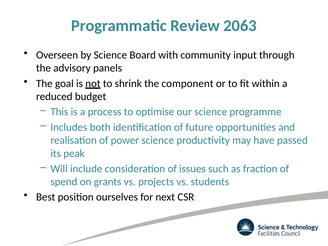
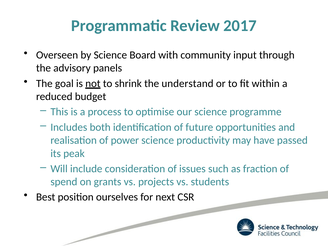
2063: 2063 -> 2017 (240, 26)
component: component -> understand (187, 83)
